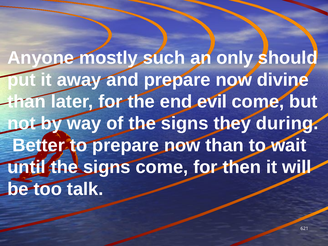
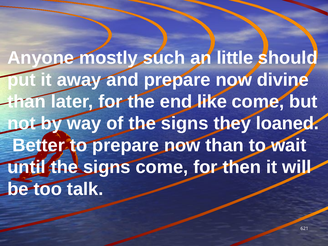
only: only -> little (235, 58)
evil: evil -> like (212, 102)
during: during -> loaned (287, 123)
